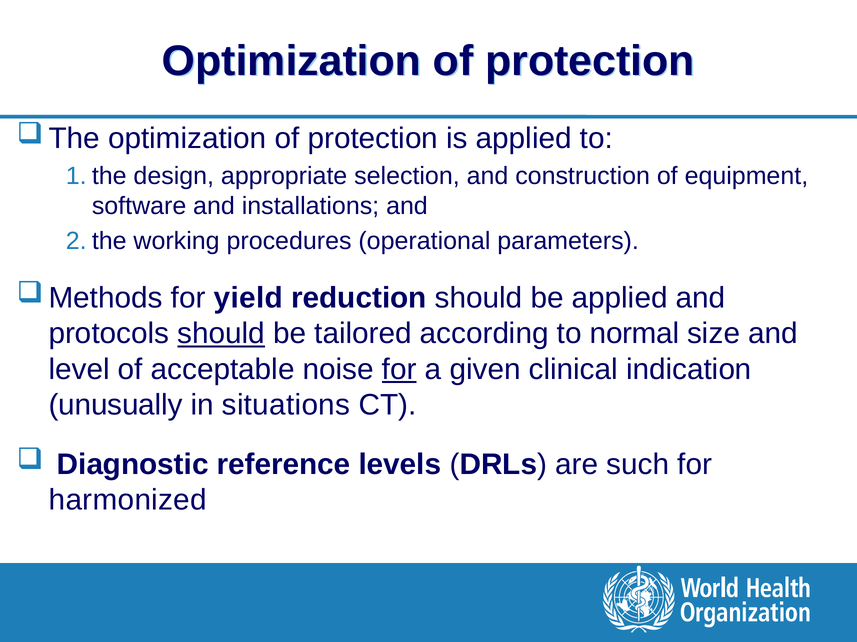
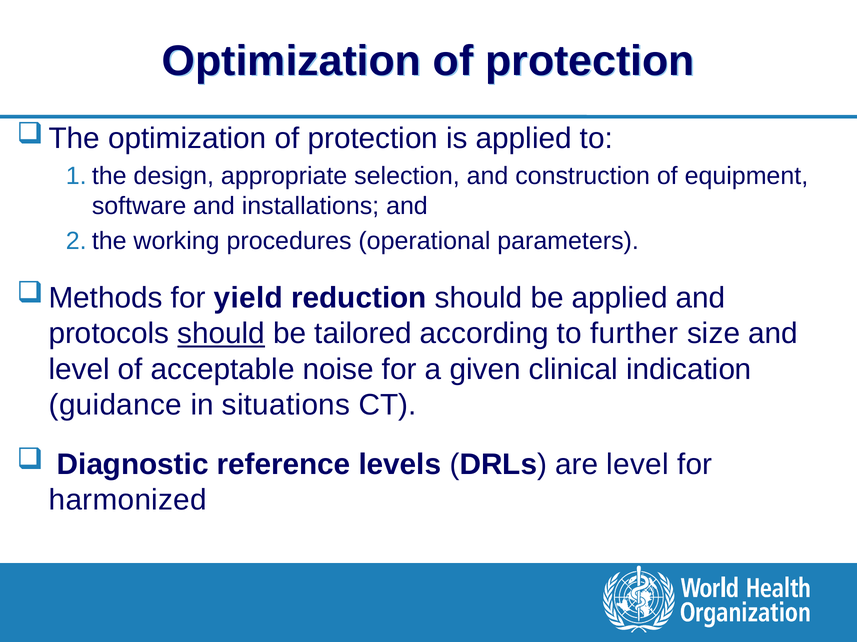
normal: normal -> further (634, 334)
for underline: present -> none (399, 370)
unusually: unusually -> guidance (115, 405)
are such: such -> level (638, 465)
